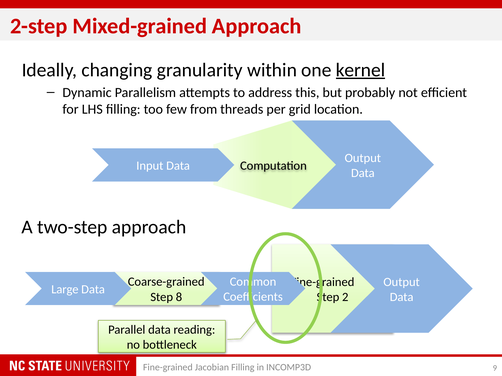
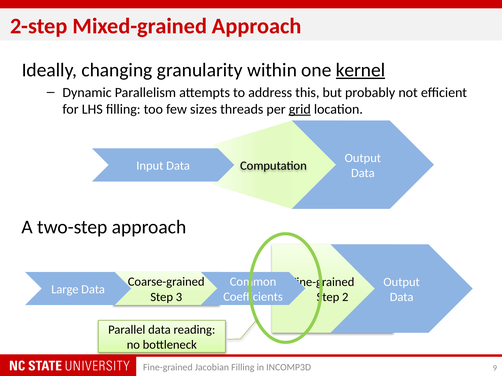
from: from -> sizes (204, 109)
grid underline: none -> present (300, 109)
8: 8 -> 3 (179, 297)
